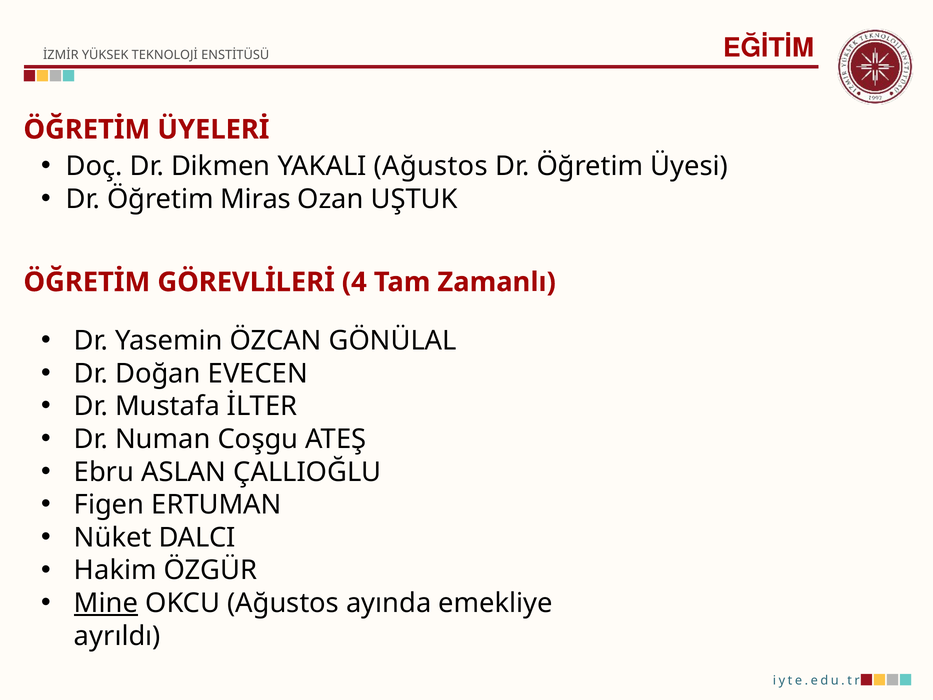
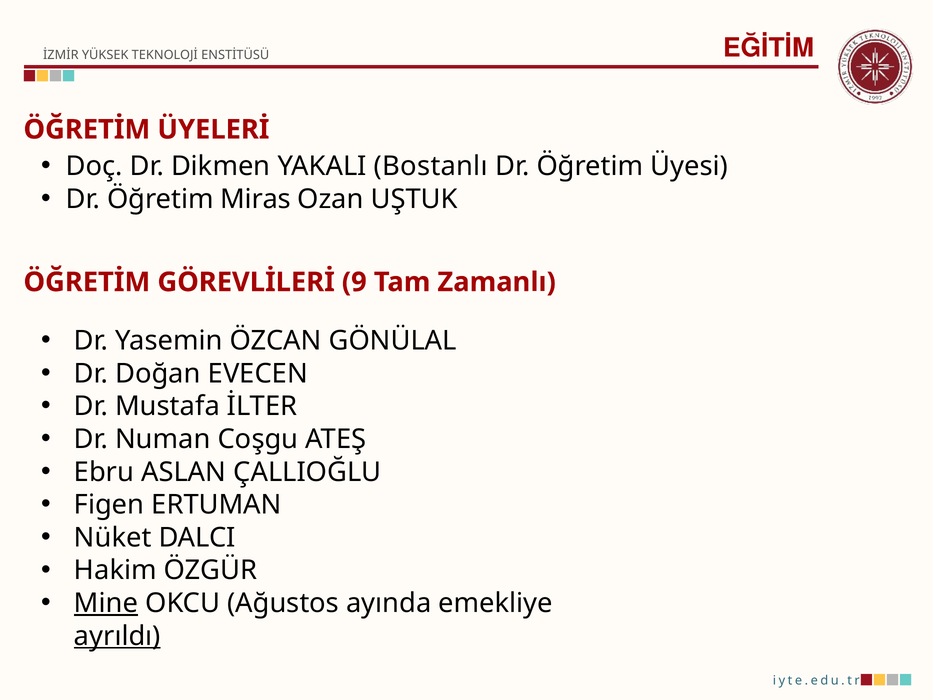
YAKALI Ağustos: Ağustos -> Bostanlı (431, 166)
4: 4 -> 9 (354, 282)
ayrıldı underline: none -> present (117, 636)
